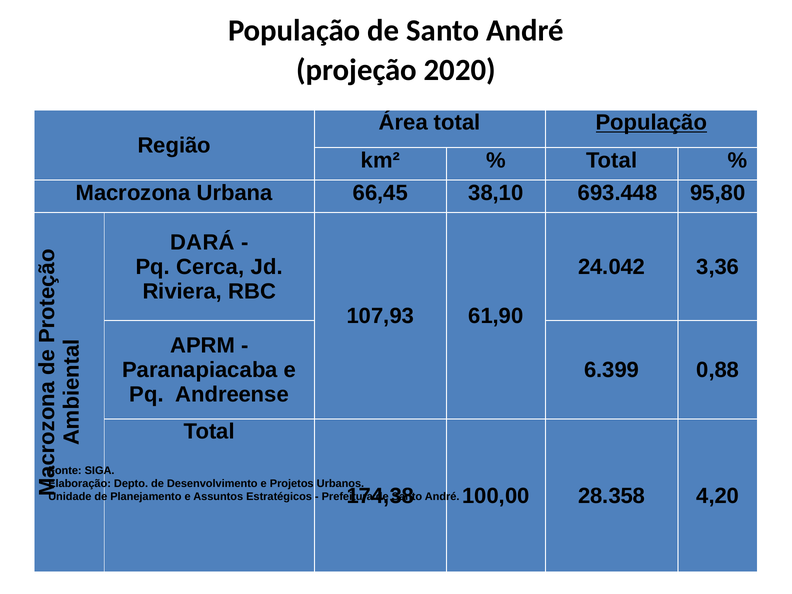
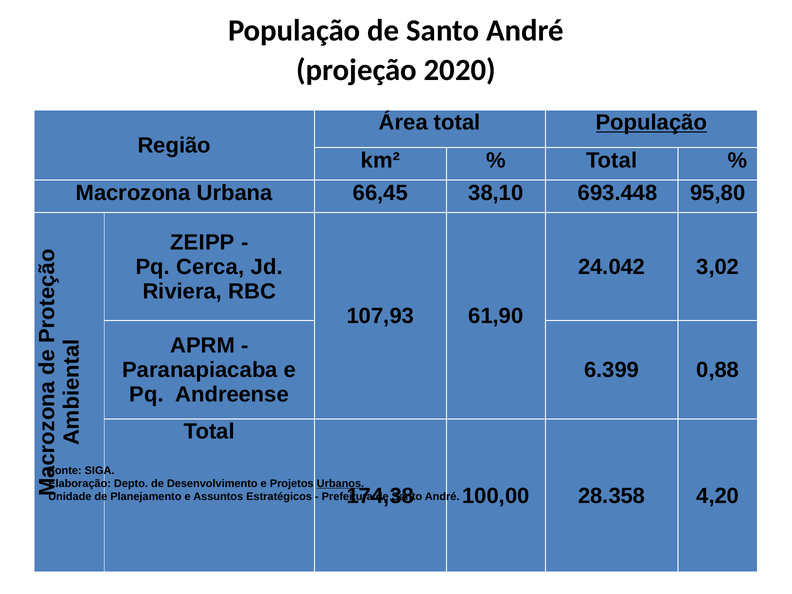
DARÁ: DARÁ -> ZEIPP (202, 242)
3,36: 3,36 -> 3,02 (718, 267)
Urbanos underline: none -> present (340, 484)
